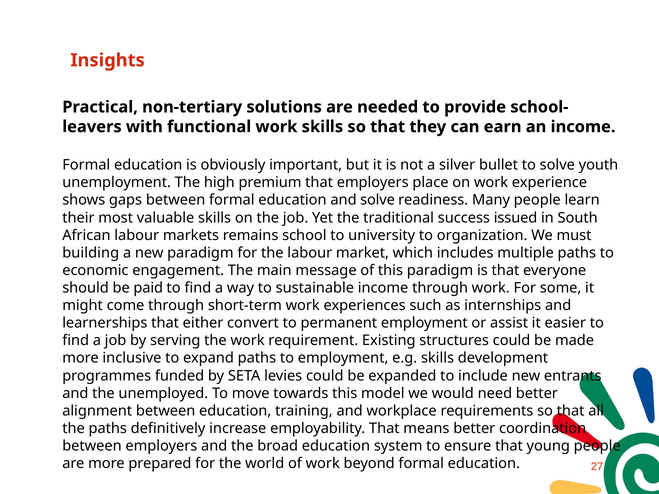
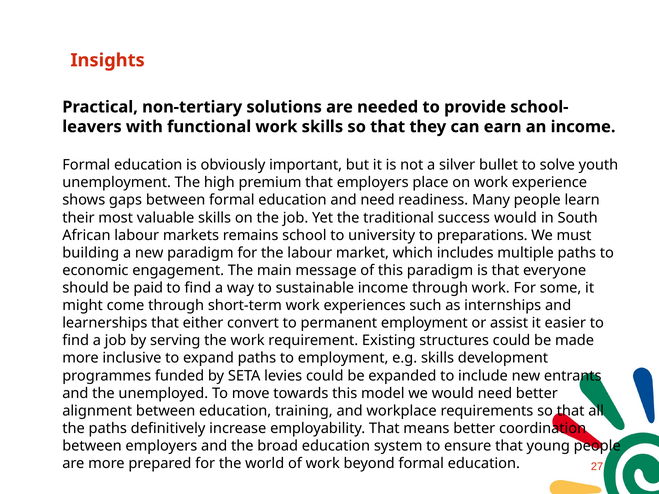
and solve: solve -> need (378, 200)
success issued: issued -> would (515, 218)
organization: organization -> preparations (482, 235)
